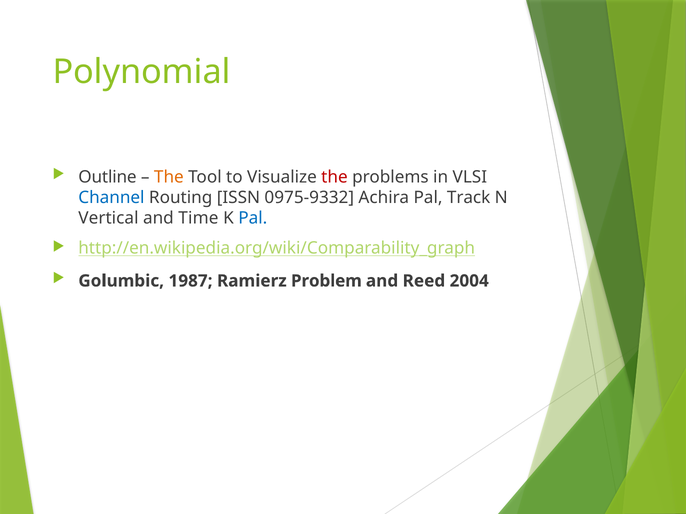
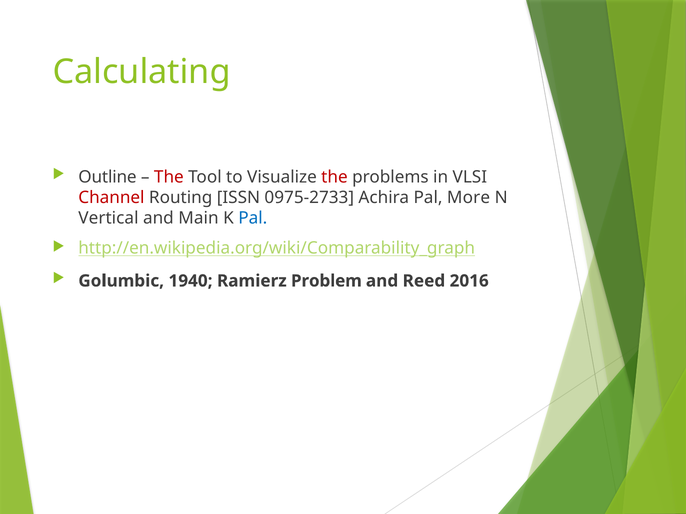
Polynomial: Polynomial -> Calculating (142, 72)
The colour: orange -> red (169, 177)
Channel colour: blue -> red (111, 198)
0975-9332: 0975-9332 -> 0975-2733 (309, 198)
Track: Track -> More (469, 198)
Time: Time -> Main (199, 218)
1987: 1987 -> 1940 (191, 281)
2004: 2004 -> 2016 (469, 281)
